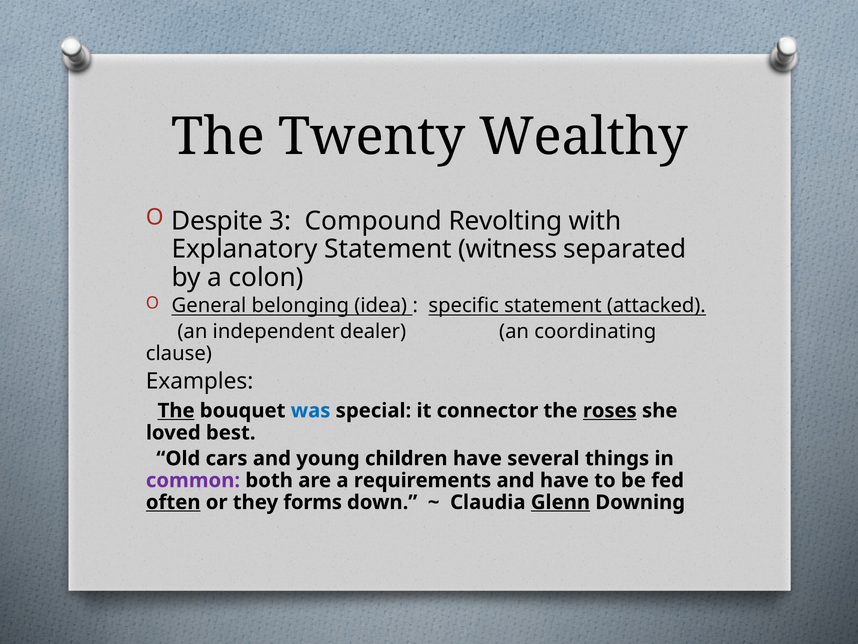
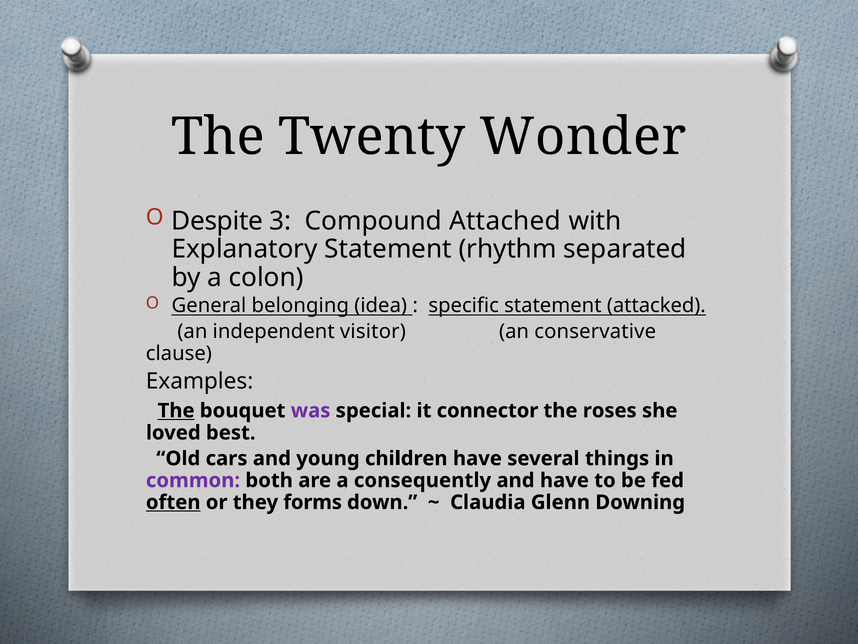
Wealthy: Wealthy -> Wonder (583, 137)
Revolting: Revolting -> Attached (505, 221)
witness: witness -> rhythm (508, 249)
dealer: dealer -> visitor (373, 331)
coordinating: coordinating -> conservative (595, 331)
was colour: blue -> purple (311, 410)
roses underline: present -> none (610, 410)
requirements: requirements -> consequently (422, 480)
Glenn underline: present -> none (560, 502)
